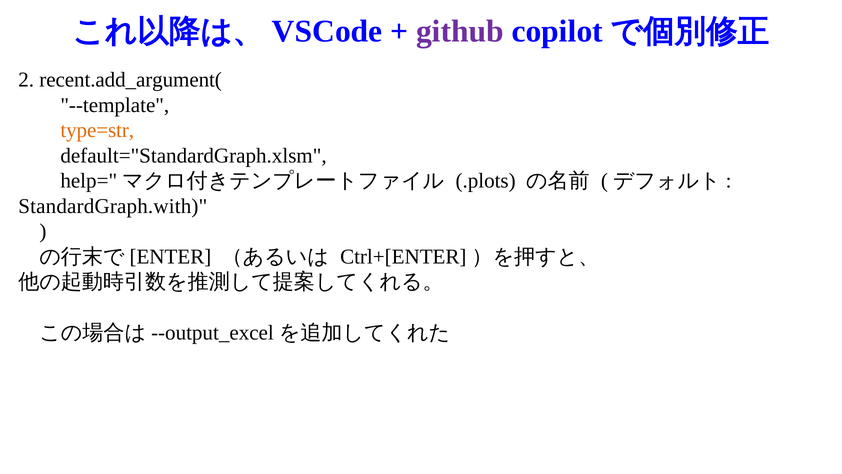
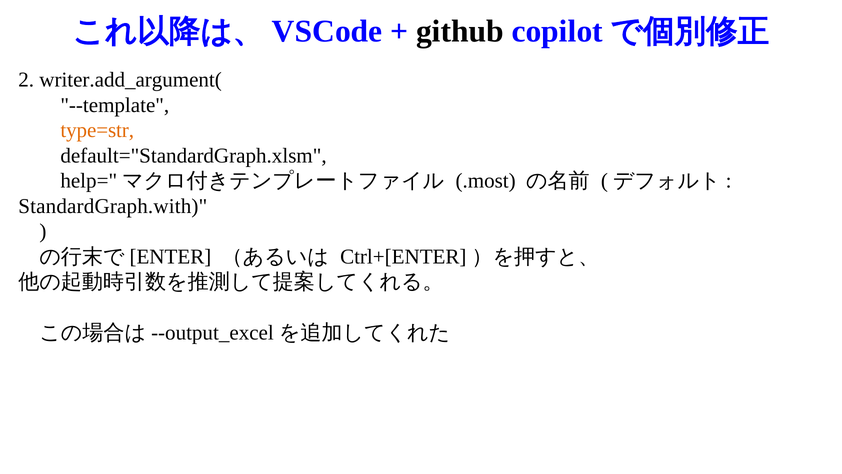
github colour: purple -> black (460, 31)
recent.add_argument(: recent.add_argument( -> writer.add_argument( (131, 80)
.plots: .plots -> .most (486, 181)
